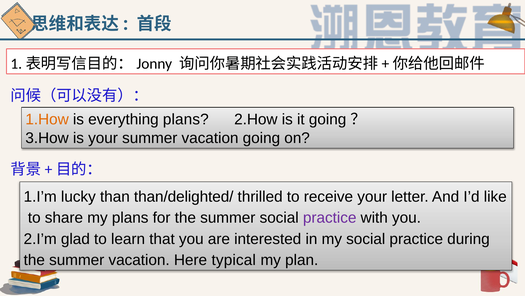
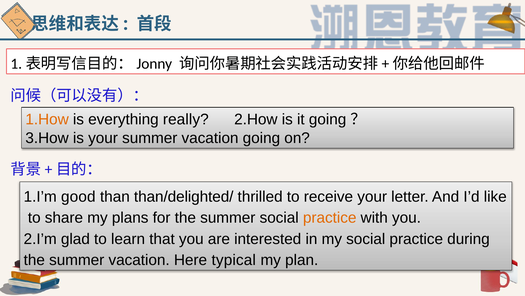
everything plans: plans -> really (186, 119)
lucky: lucky -> good (78, 196)
practice colour: purple -> orange (330, 217)
